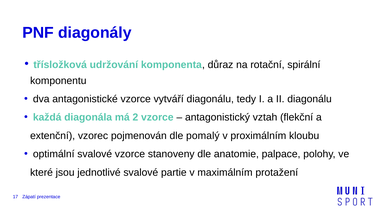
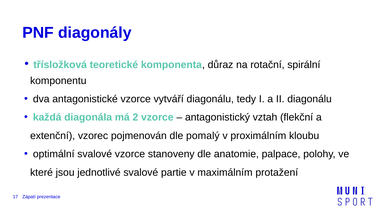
udržování: udržování -> teoretické (114, 65)
